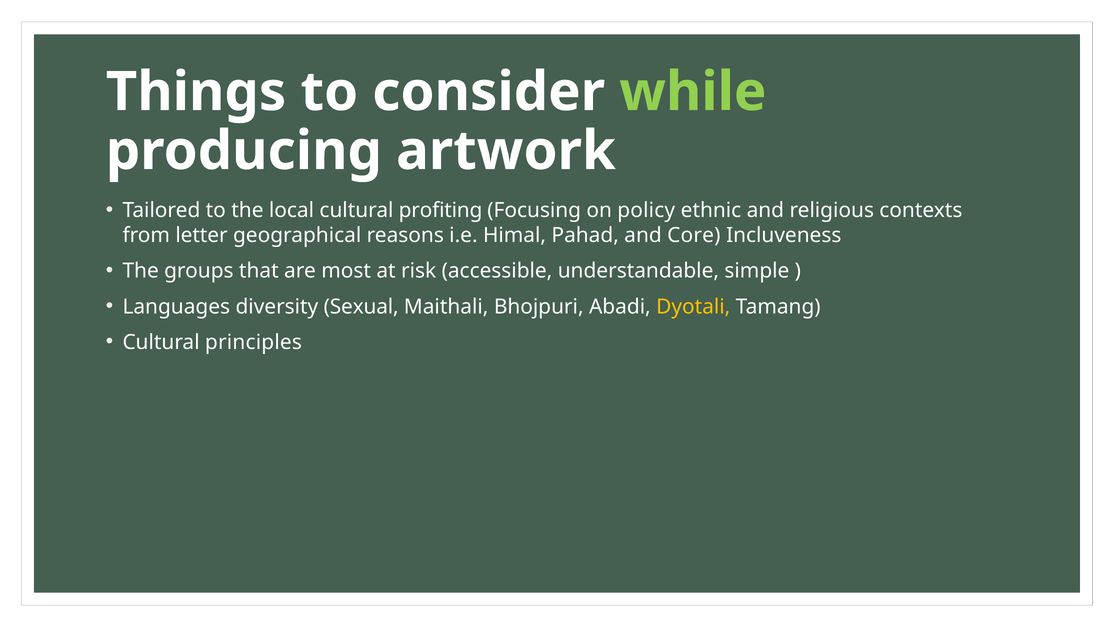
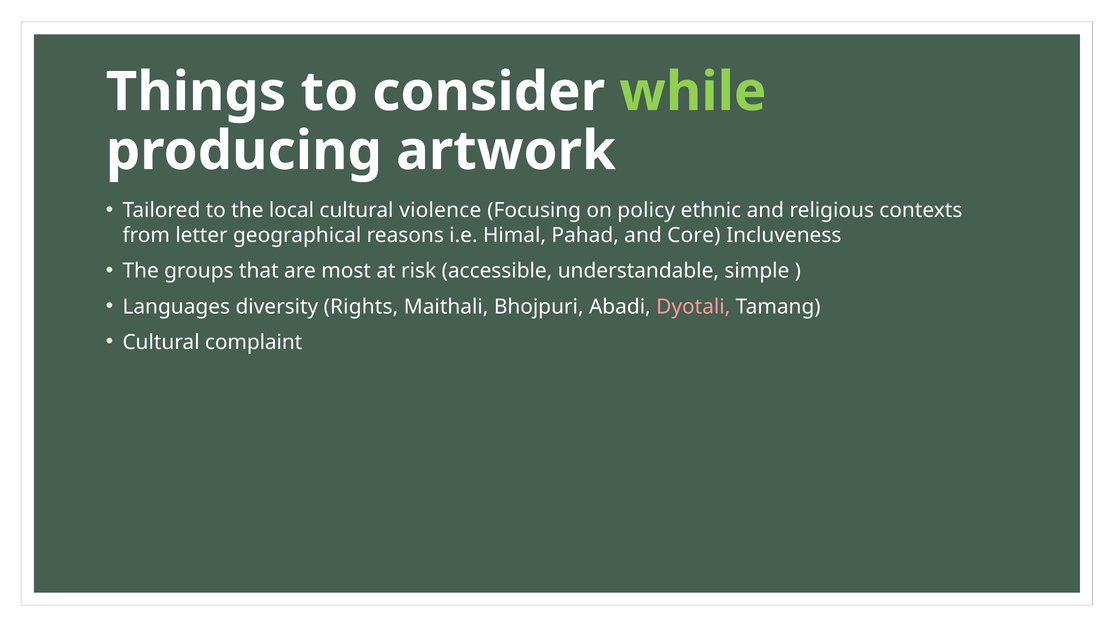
profiting: profiting -> violence (440, 210)
Sexual: Sexual -> Rights (361, 306)
Dyotali colour: yellow -> pink (693, 306)
principles: principles -> complaint (254, 342)
